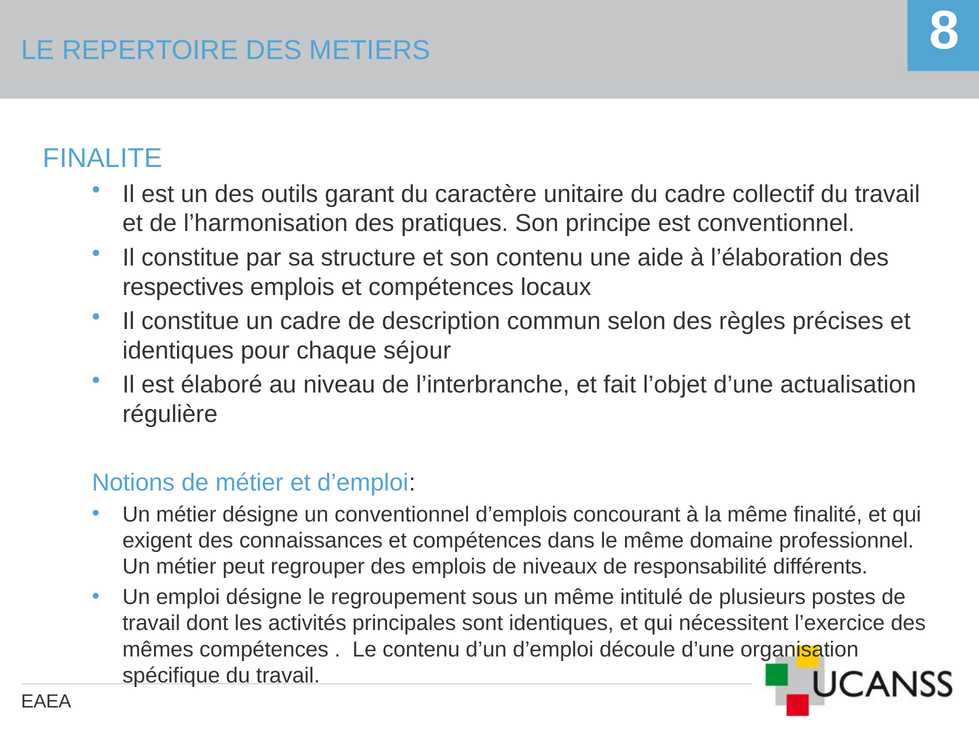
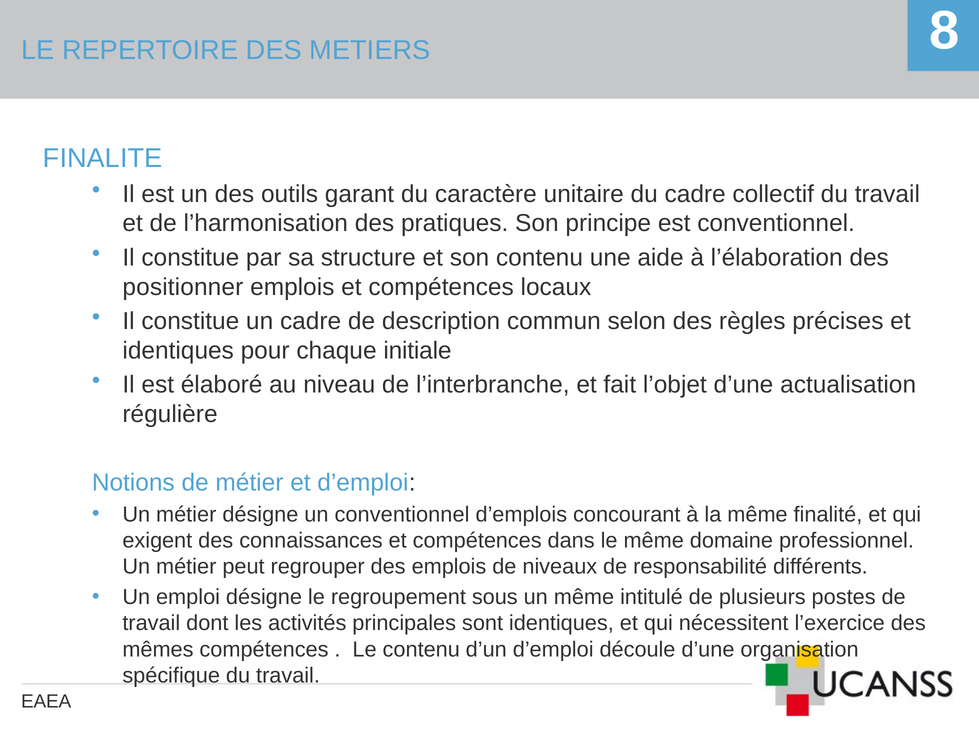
respectives: respectives -> positionner (183, 287)
séjour: séjour -> initiale (417, 351)
